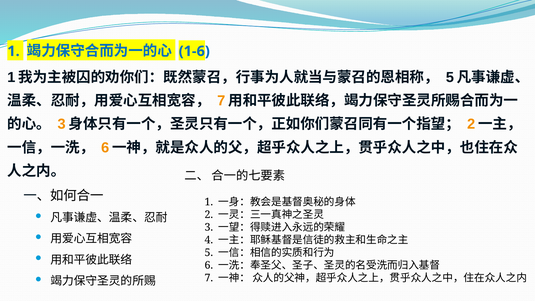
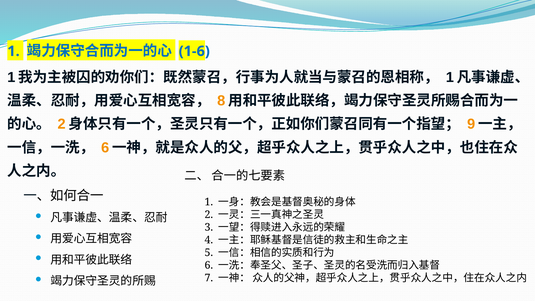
5: 5 -> 1 (450, 77)
7: 7 -> 8 (221, 101)
3: 3 -> 2 (62, 124)
2: 2 -> 9 (471, 124)
